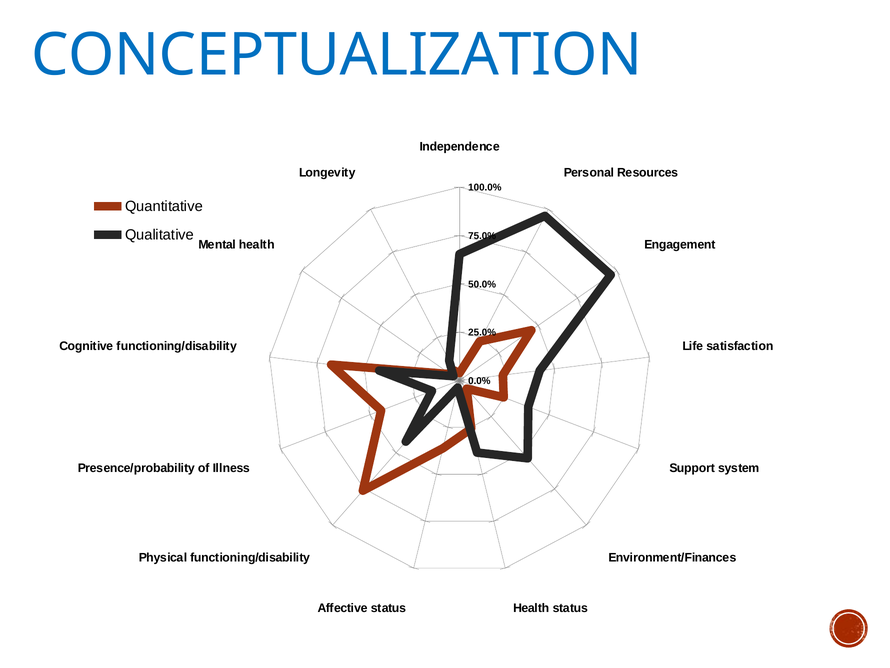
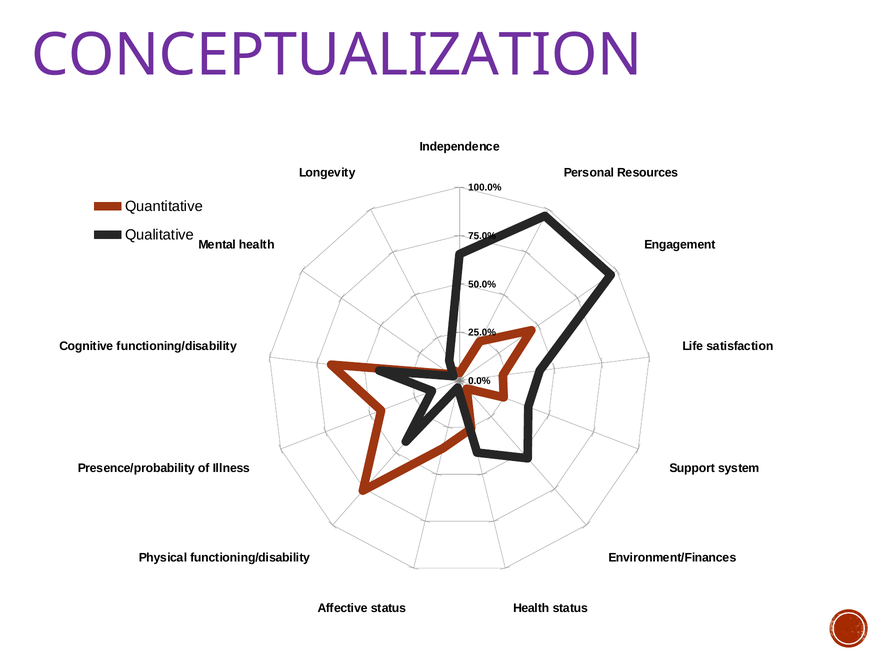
CONCEPTUALIZATION colour: blue -> purple (337, 55)
